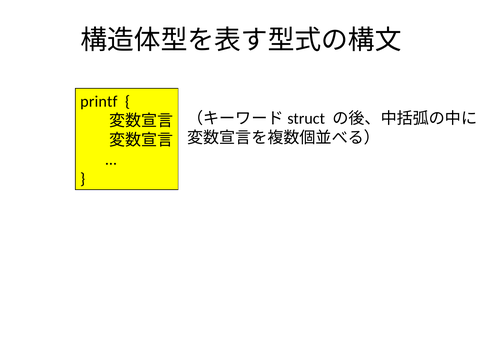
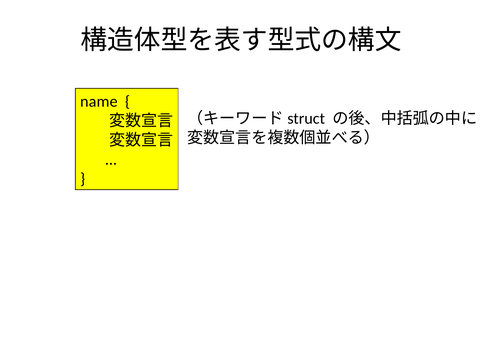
printf: printf -> name (99, 101)
